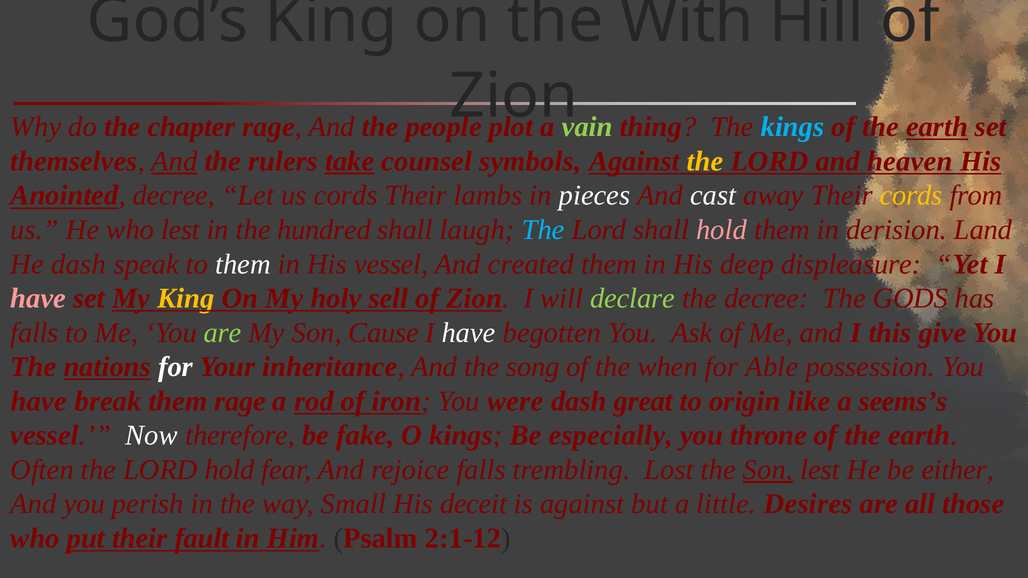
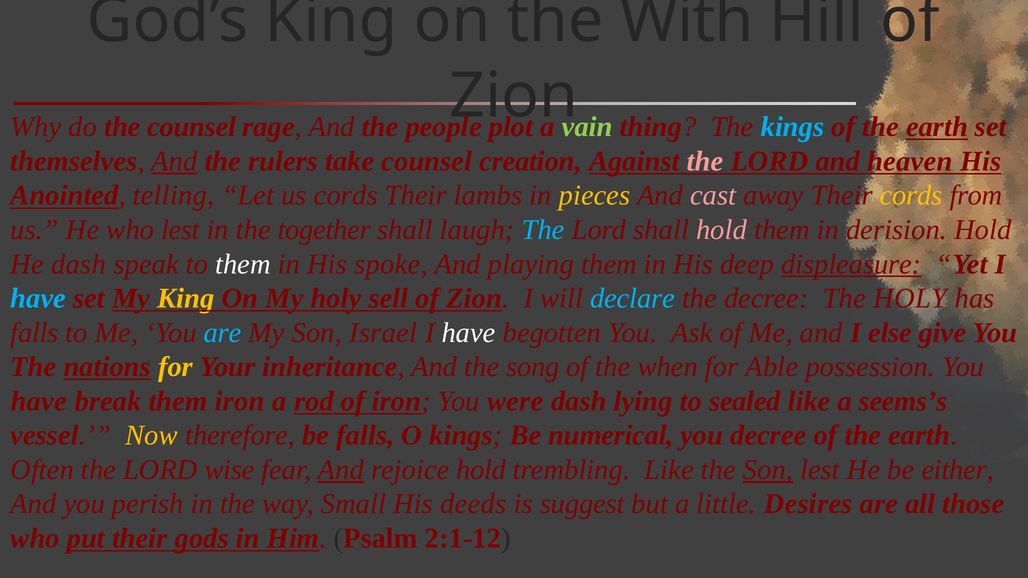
the chapter: chapter -> counsel (192, 127)
take underline: present -> none (350, 161)
symbols: symbols -> creation (530, 161)
the colour: yellow -> pink (705, 161)
Anointed decree: decree -> telling (174, 196)
pieces colour: white -> yellow (595, 196)
cast colour: white -> pink (713, 196)
hundred: hundred -> together (324, 230)
derision Land: Land -> Hold (983, 230)
His vessel: vessel -> spoke (391, 264)
created: created -> playing (531, 264)
displeasure underline: none -> present (851, 264)
have colour: pink -> light blue (38, 298)
declare colour: light green -> light blue (633, 298)
The GODS: GODS -> HOLY (910, 298)
are colour: light green -> light blue (223, 333)
Cause: Cause -> Israel (383, 333)
this: this -> else (890, 333)
for colour: white -> yellow (175, 367)
them rage: rage -> iron (240, 401)
great: great -> lying (643, 401)
origin: origin -> sealed (745, 401)
Now colour: white -> yellow (152, 436)
be fake: fake -> falls (365, 436)
especially: especially -> numerical (611, 436)
you throne: throne -> decree (768, 436)
LORD hold: hold -> wise (230, 470)
And underline: none -> present (341, 470)
rejoice falls: falls -> hold (481, 470)
trembling Lost: Lost -> Like (669, 470)
deceit: deceit -> deeds (473, 504)
is against: against -> suggest (582, 504)
fault: fault -> gods (202, 538)
